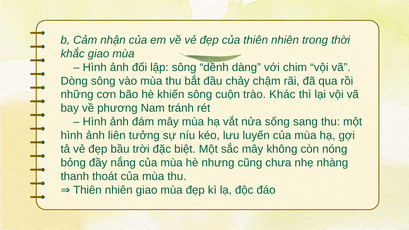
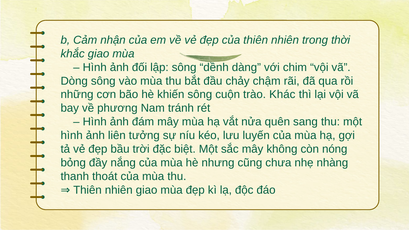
sống: sống -> quên (277, 122)
